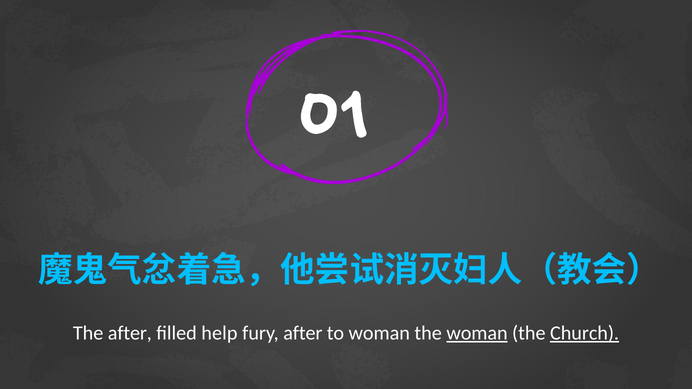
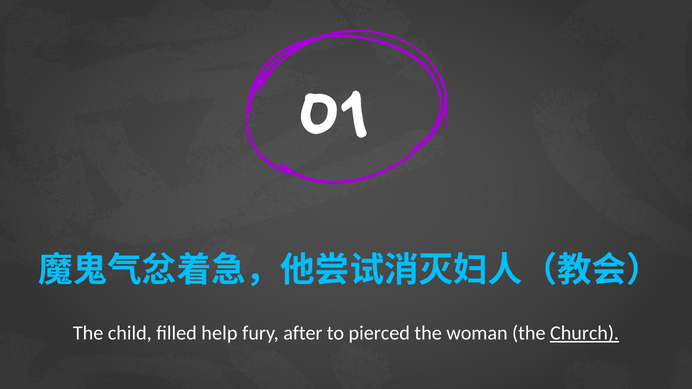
The after: after -> child (130, 333)
to woman: woman -> pierced (379, 333)
woman underline: present -> none (477, 333)
